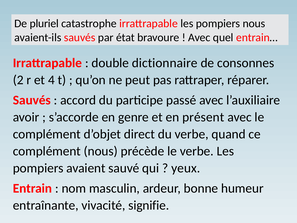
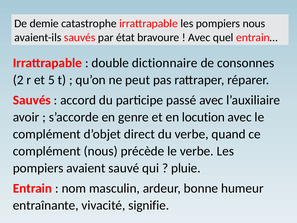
pluriel: pluriel -> demie (44, 24)
4: 4 -> 5 (51, 80)
présent: présent -> locution (203, 117)
yeux: yeux -> pluie (186, 168)
